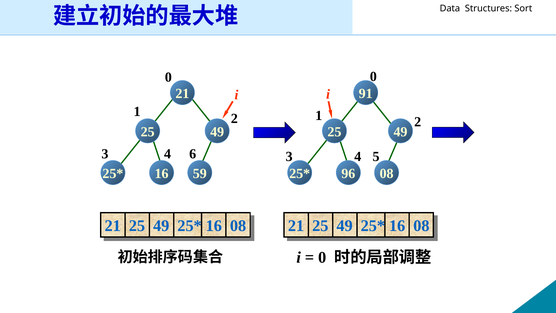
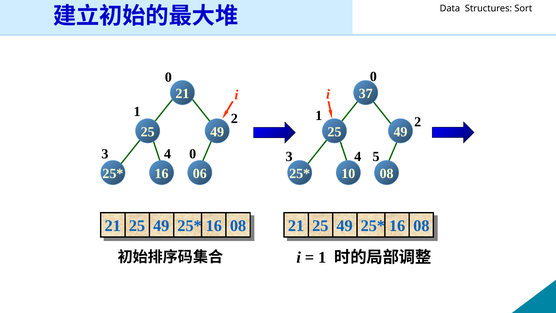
91: 91 -> 37 (366, 93)
4 6: 6 -> 0 (193, 154)
59: 59 -> 06 (200, 173)
96: 96 -> 10 (348, 173)
0: 0 -> 1 (322, 257)
